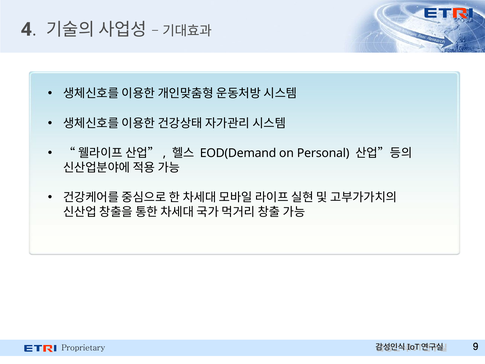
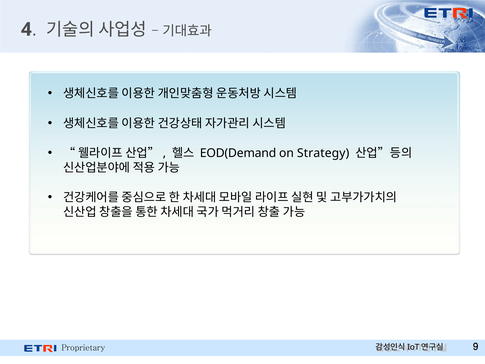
Personal: Personal -> Strategy (323, 153)
